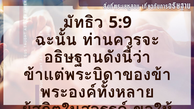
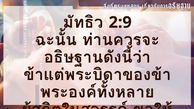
5:9: 5:9 -> 2:9 (120, 22)
